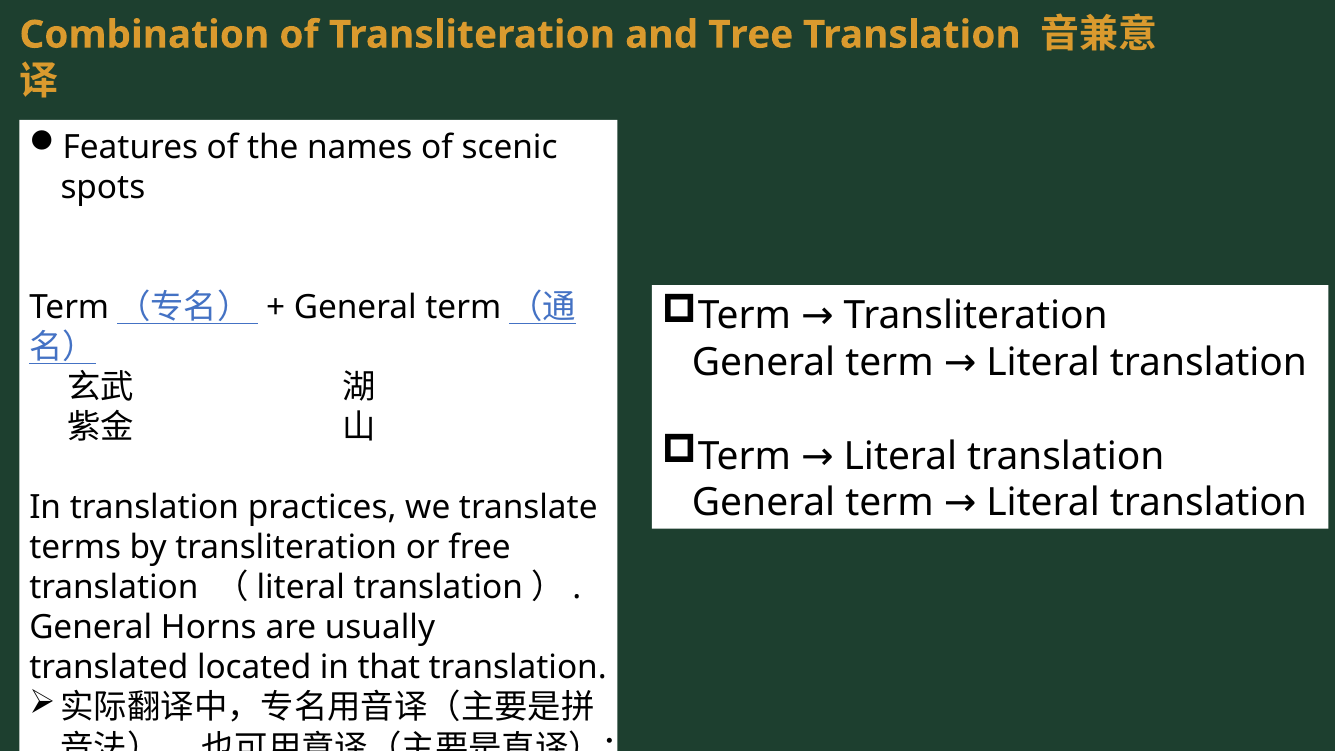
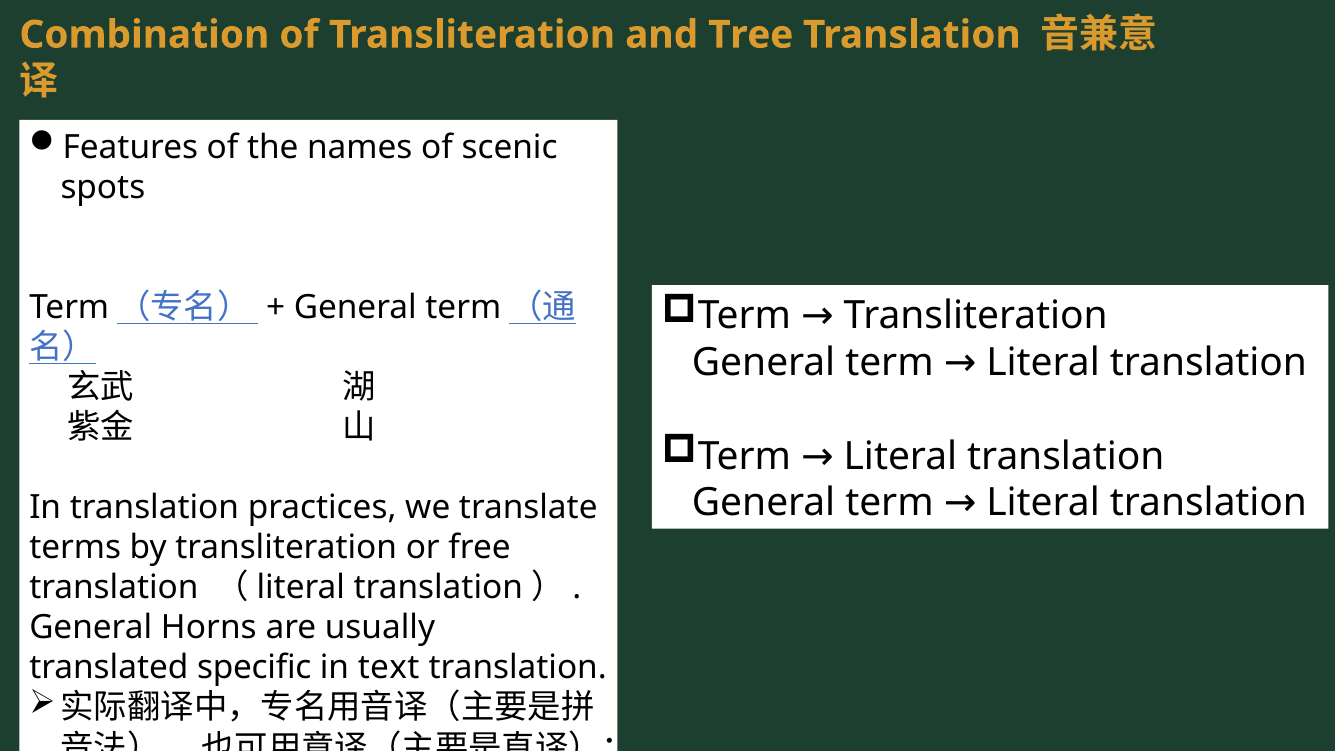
located: located -> specific (254, 668)
that: that -> text (389, 668)
